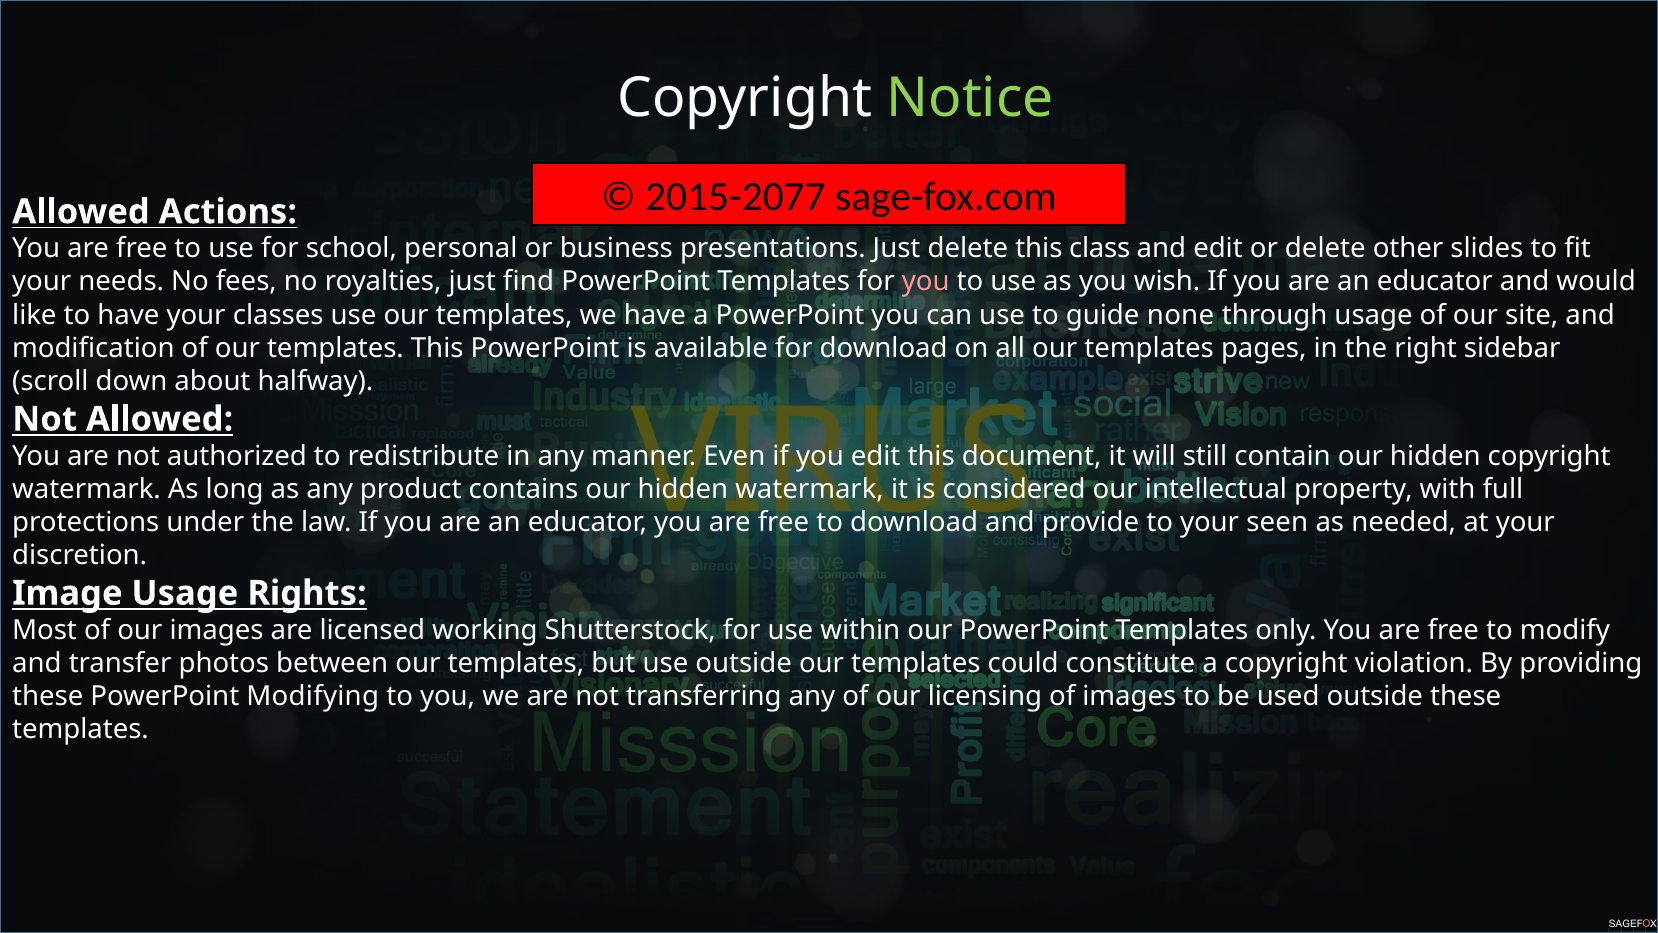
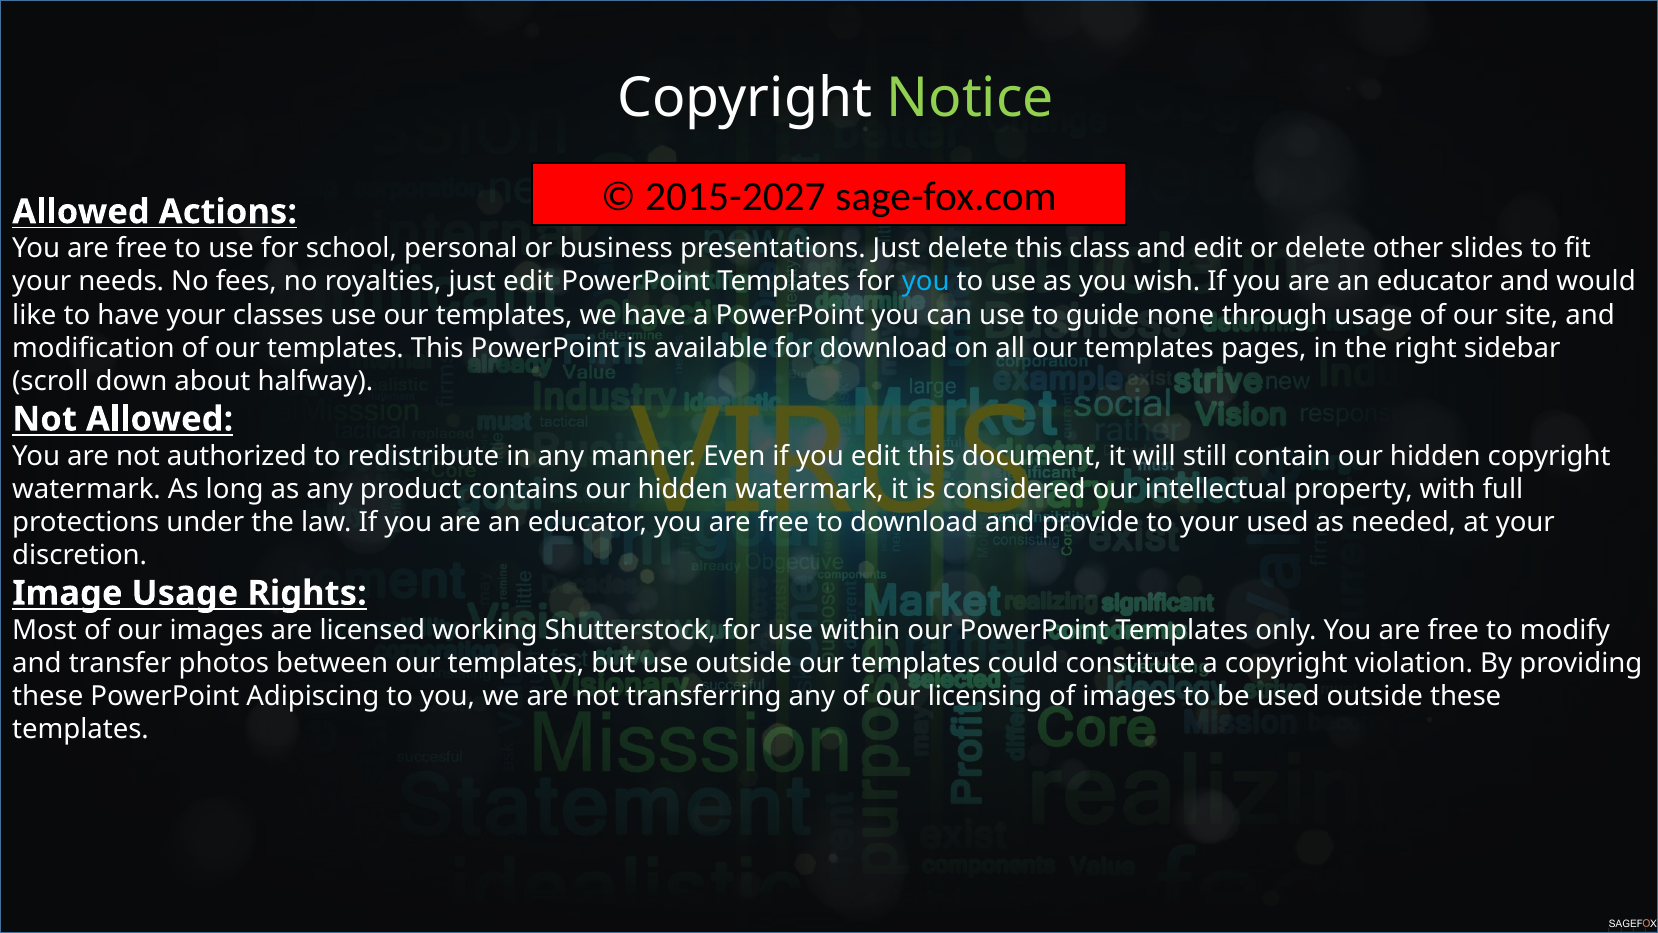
2015-2077: 2015-2077 -> 2015-2027 (735, 197)
just find: find -> edit (528, 282)
you colour: pink -> light blue (926, 282)
your seen: seen -> used (1277, 522)
Modifying: Modifying -> Adipiscing (313, 696)
